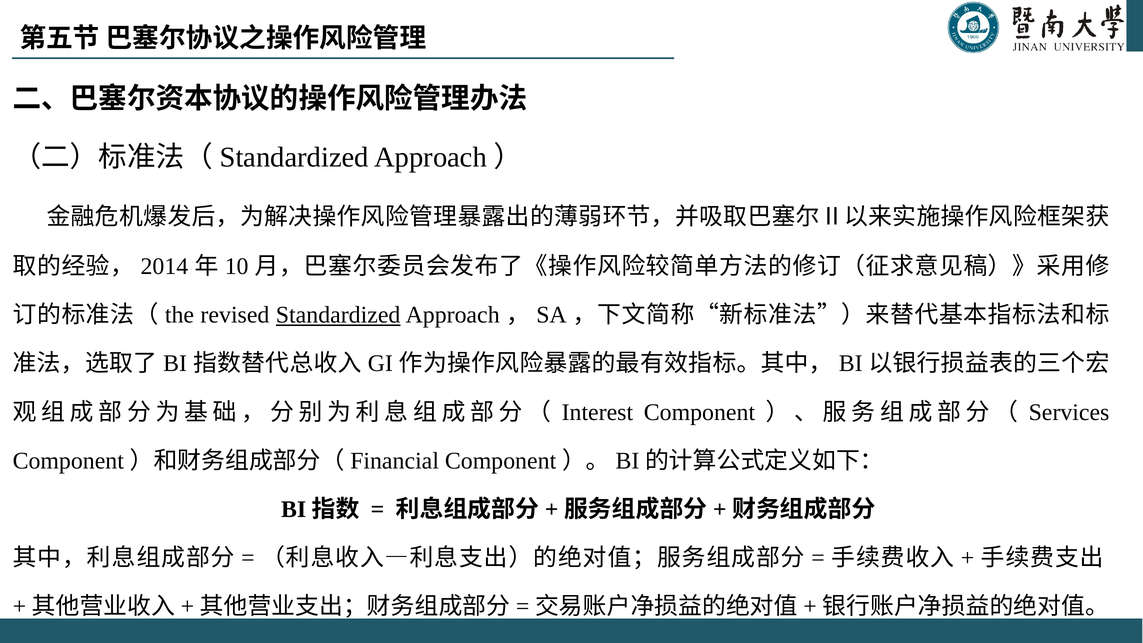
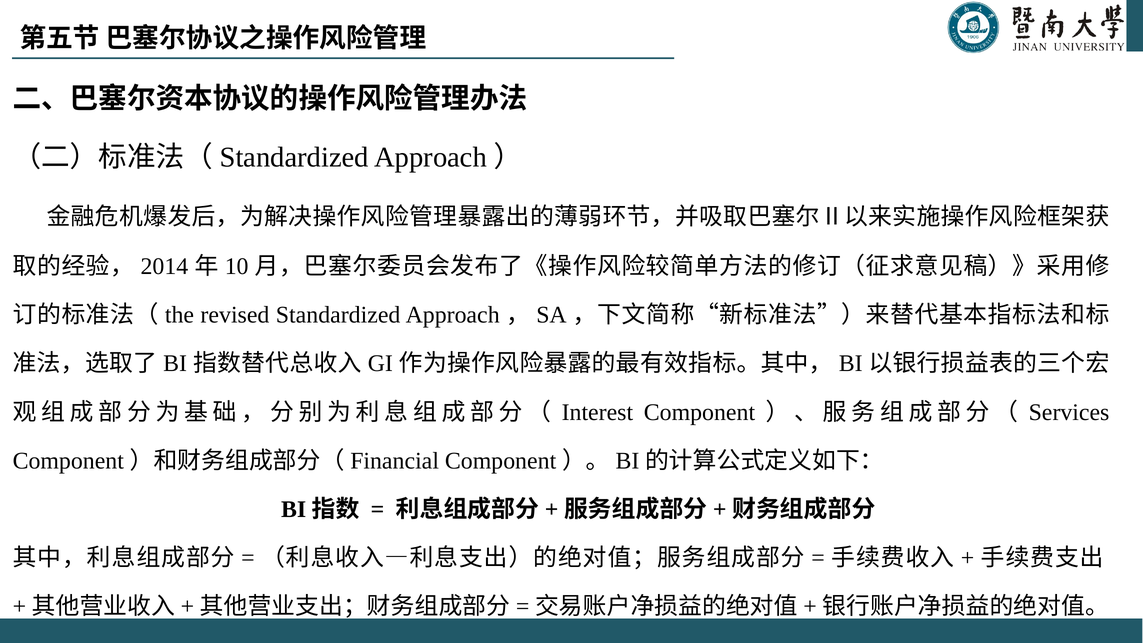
Standardized underline: present -> none (338, 315)
